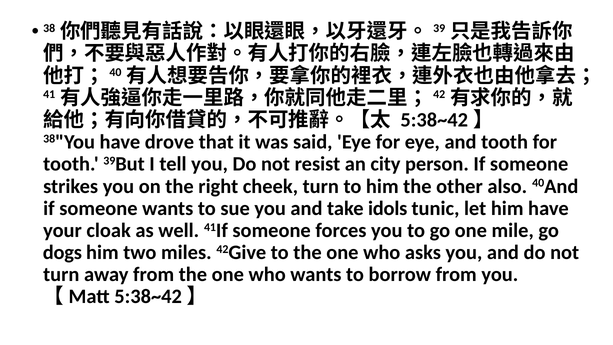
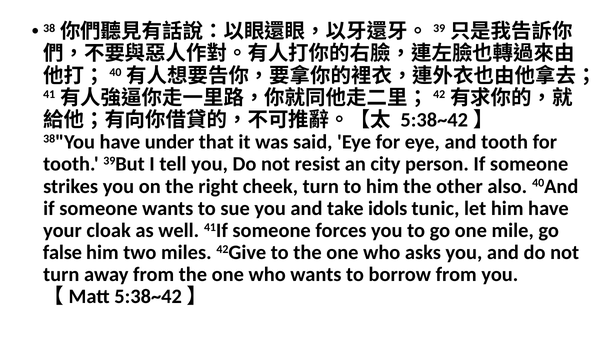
drove: drove -> under (170, 142)
dogs: dogs -> false (62, 252)
